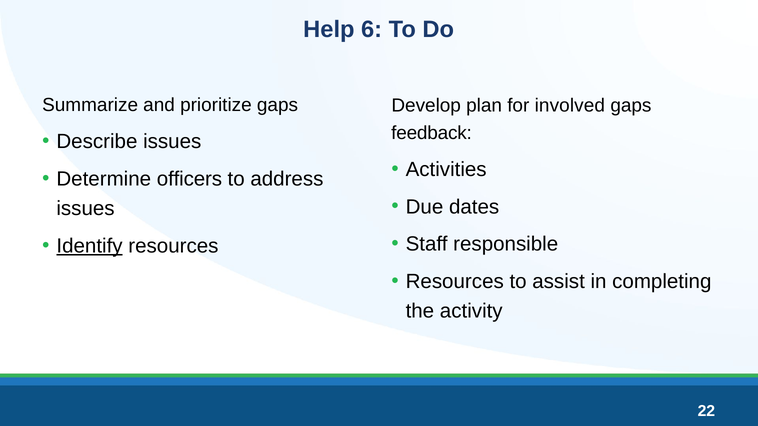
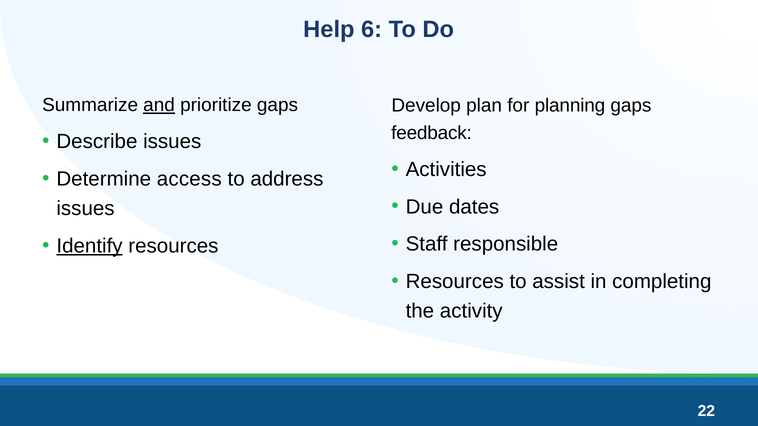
and underline: none -> present (159, 105)
involved: involved -> planning (570, 106)
officers: officers -> access (189, 179)
